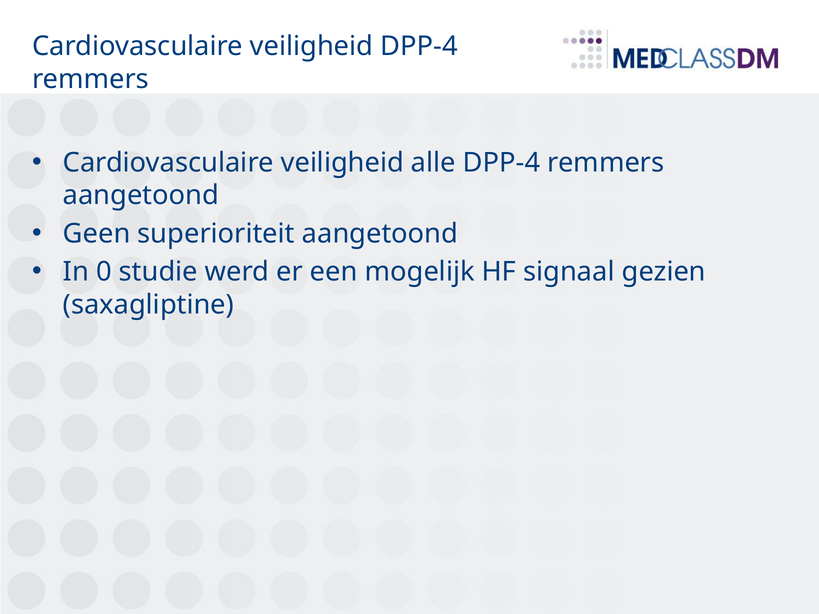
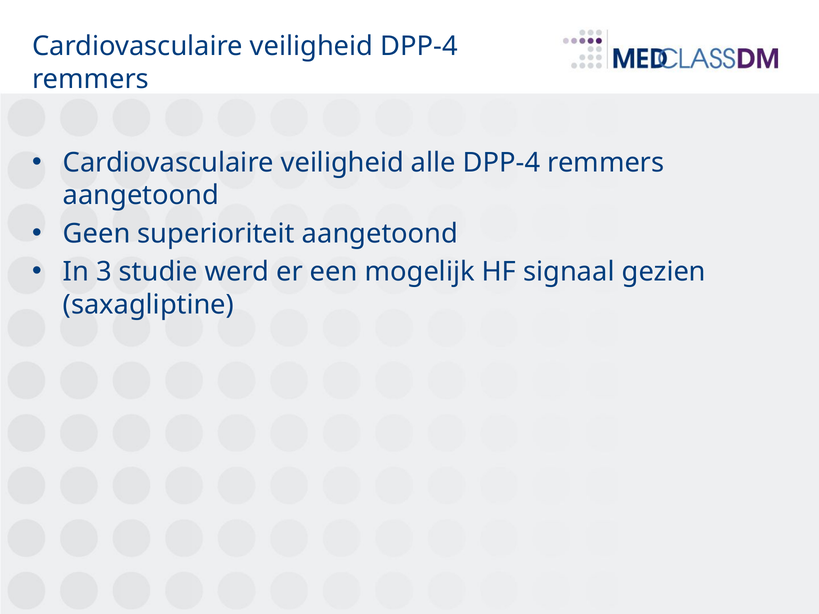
0: 0 -> 3 (104, 272)
